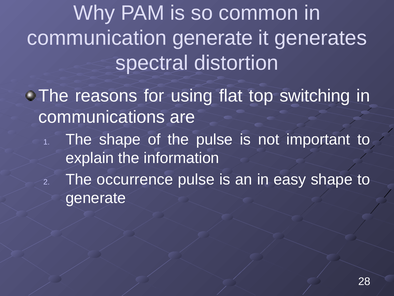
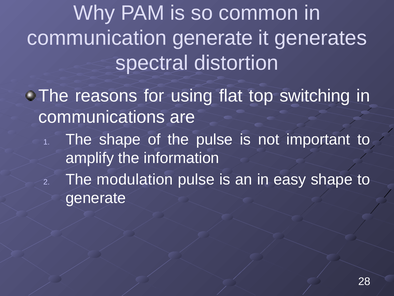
explain: explain -> amplify (90, 158)
occurrence: occurrence -> modulation (135, 179)
